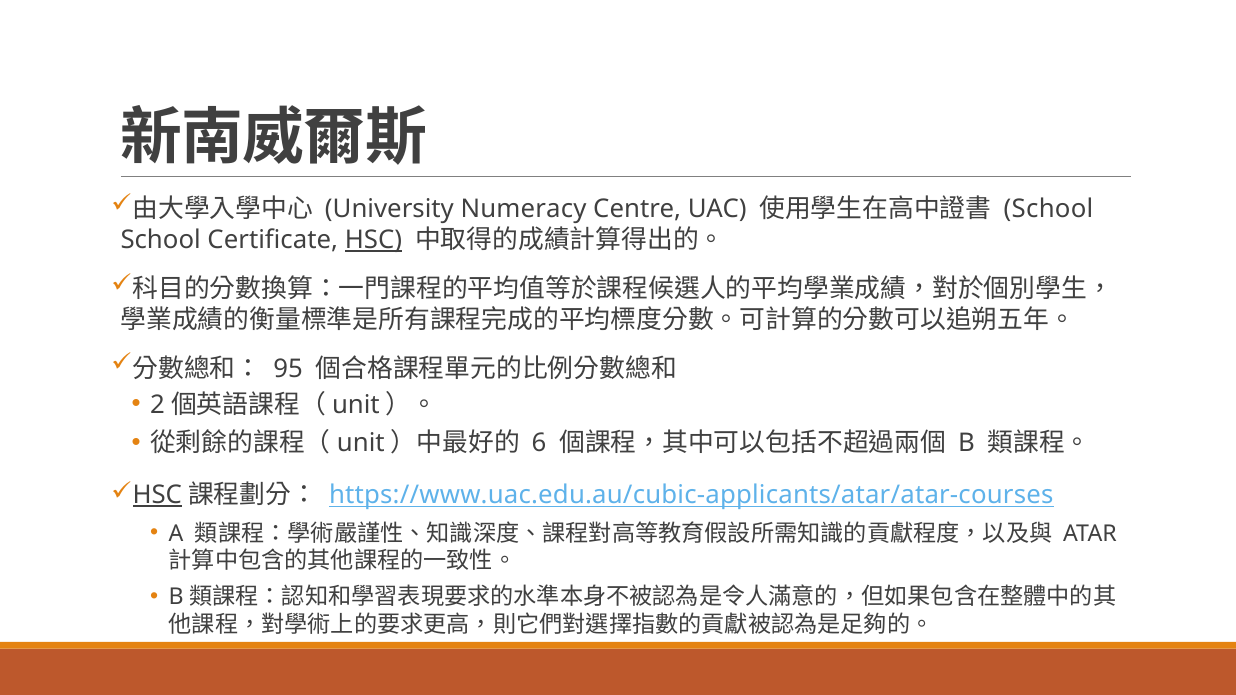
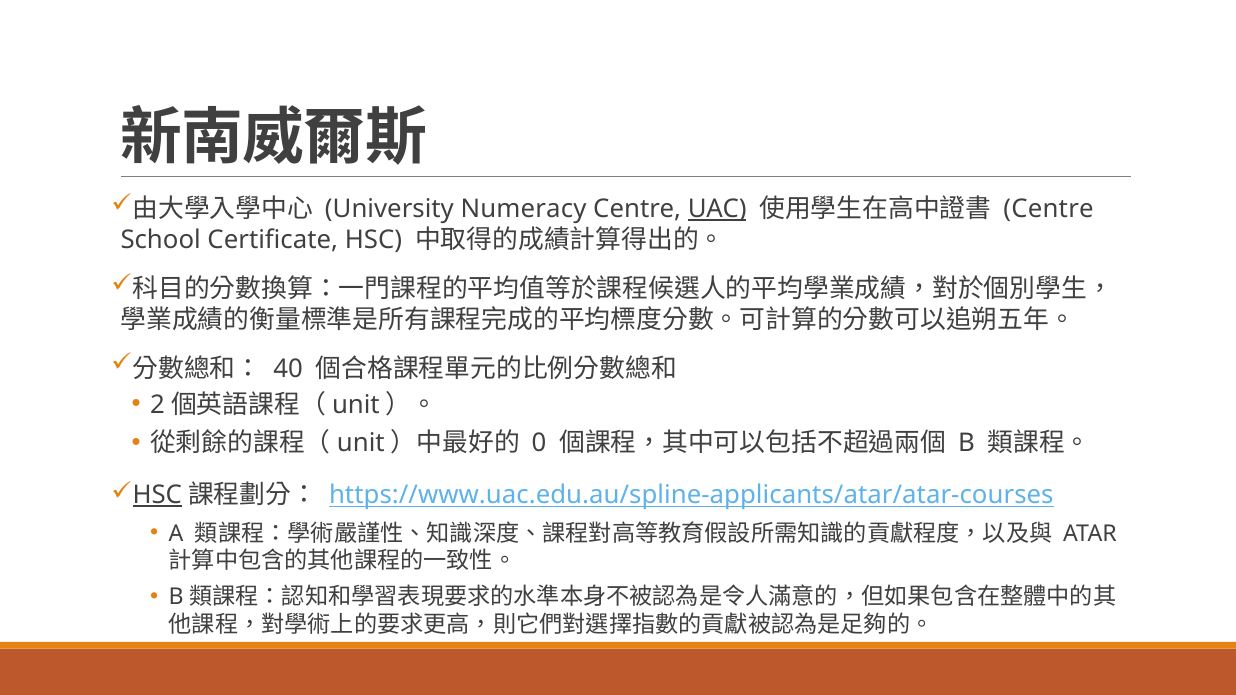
UAC underline: none -> present (717, 209)
School: School -> Centre (1049, 209)
HSC underline: present -> none (373, 240)
95: 95 -> 40 (288, 369)
6: 6 -> 0 (539, 443)
https://www.uac.edu.au/cubic-applicants/atar/atar-courses: https://www.uac.edu.au/cubic-applicants/atar/atar-courses -> https://www.uac.edu.au/spline-applicants/atar/atar-courses (691, 495)
